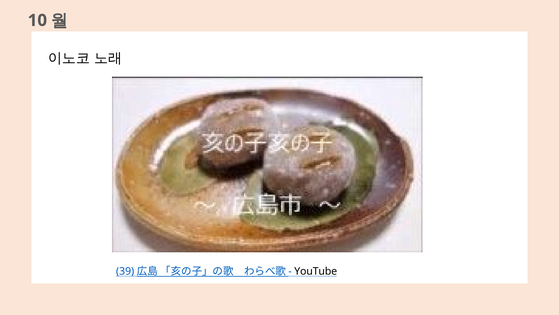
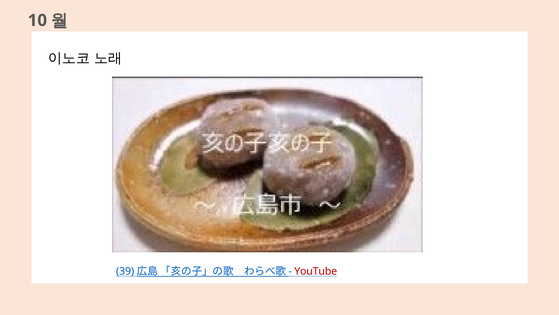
YouTube colour: black -> red (316, 271)
